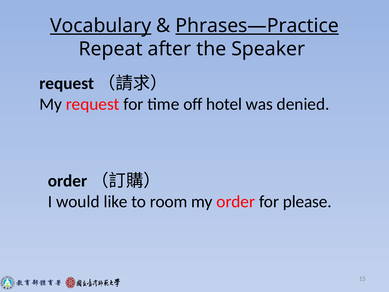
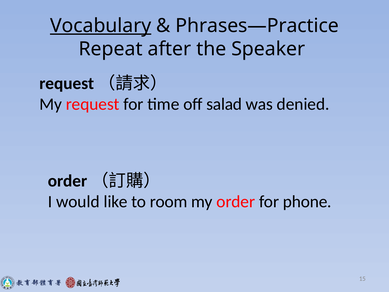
Phrases—Practice underline: present -> none (257, 26)
hotel: hotel -> salad (224, 104)
please: please -> phone (307, 202)
